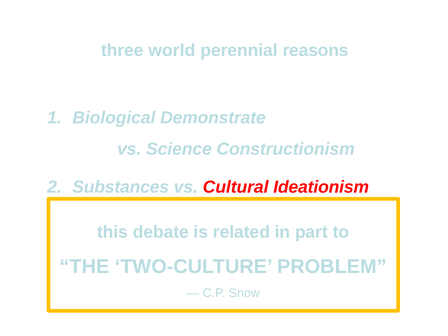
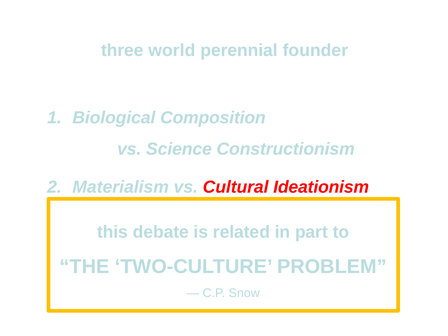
reasons: reasons -> founder (315, 51)
Demonstrate: Demonstrate -> Composition (213, 118)
Substances: Substances -> Materialism (121, 187)
